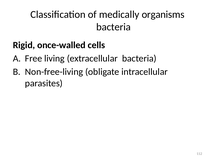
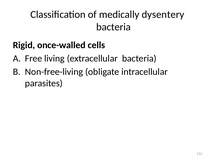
organisms: organisms -> dysentery (163, 15)
